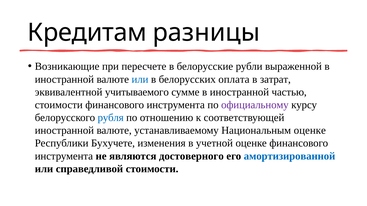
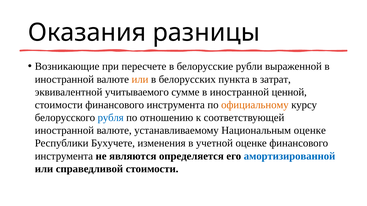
Кредитам: Кредитам -> Оказания (87, 33)
или colour: blue -> orange (140, 79)
оплата: оплата -> пункта (234, 79)
частью: частью -> ценной (289, 92)
официальному colour: purple -> orange (255, 105)
достоверного: достоверного -> определяется (191, 156)
